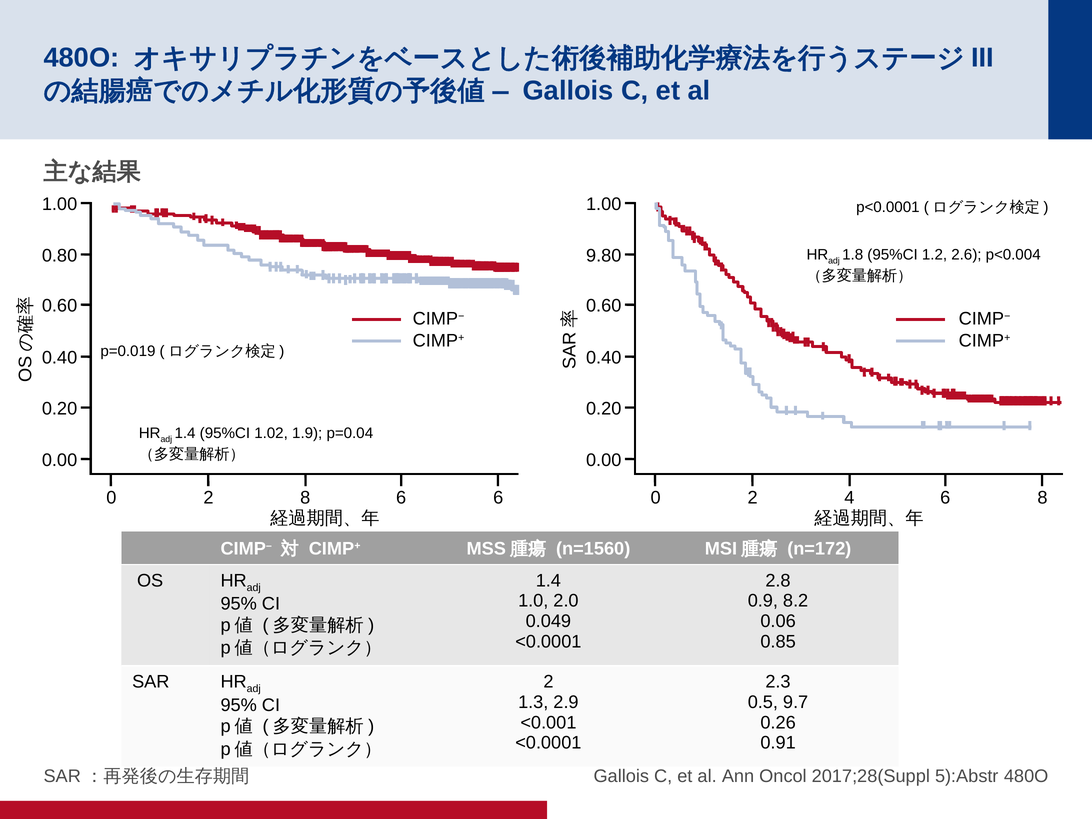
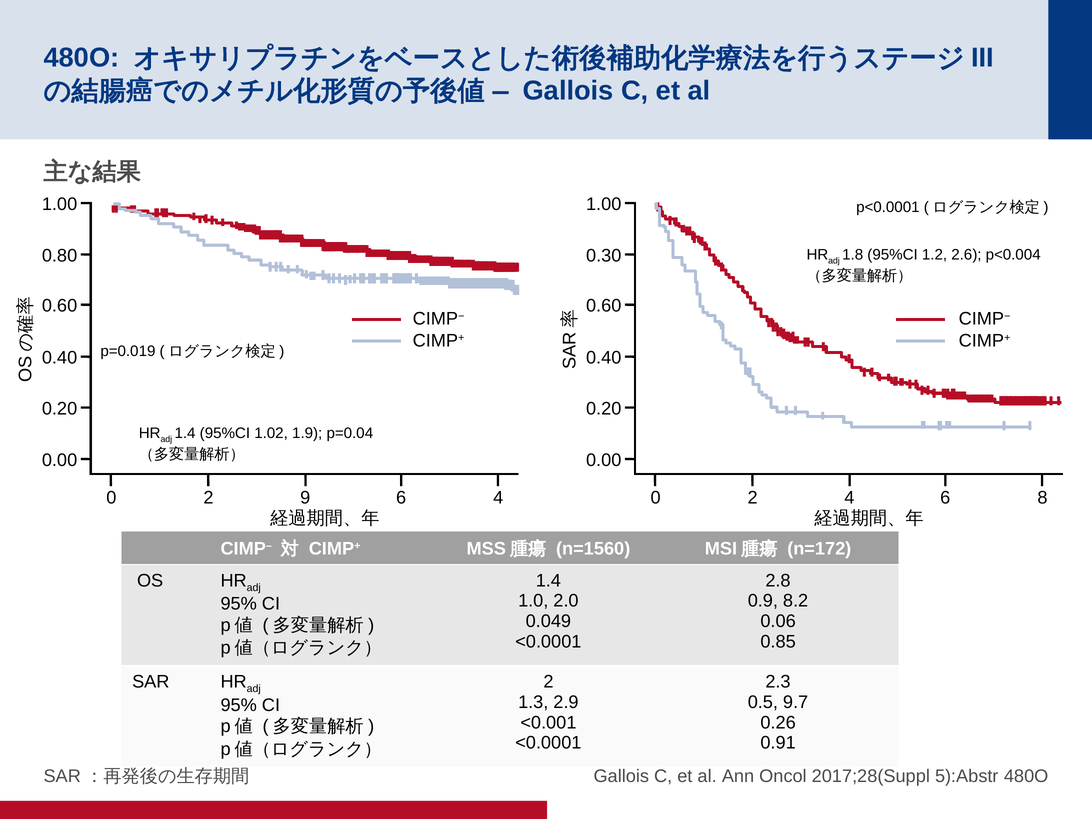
9.80: 9.80 -> 0.30 (604, 256)
2 8: 8 -> 9 (305, 498)
6 6: 6 -> 4 (498, 498)
